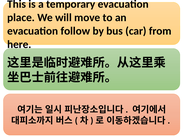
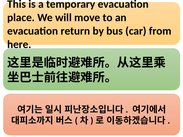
follow: follow -> return (75, 31)
